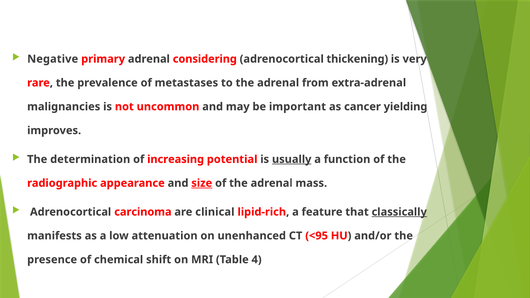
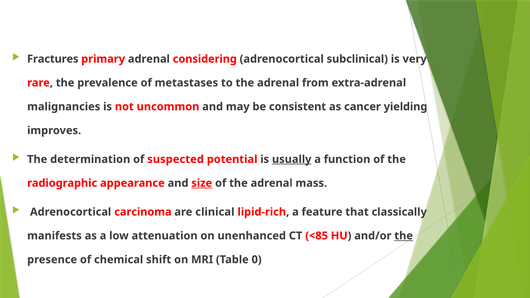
Negative: Negative -> Fractures (53, 59)
thickening: thickening -> subclinical (357, 59)
important: important -> consistent (298, 107)
increasing: increasing -> suspected (176, 159)
classically underline: present -> none (399, 212)
<95: <95 -> <85 (317, 236)
the underline: none -> present (404, 236)
4: 4 -> 0 (257, 260)
